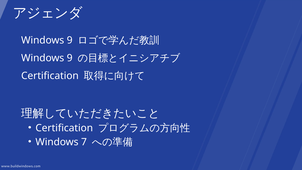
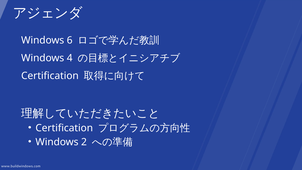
9: 9 -> 6 (70, 40)
9: 9 -> 4 (70, 58)
7: 7 -> 2 (84, 142)
